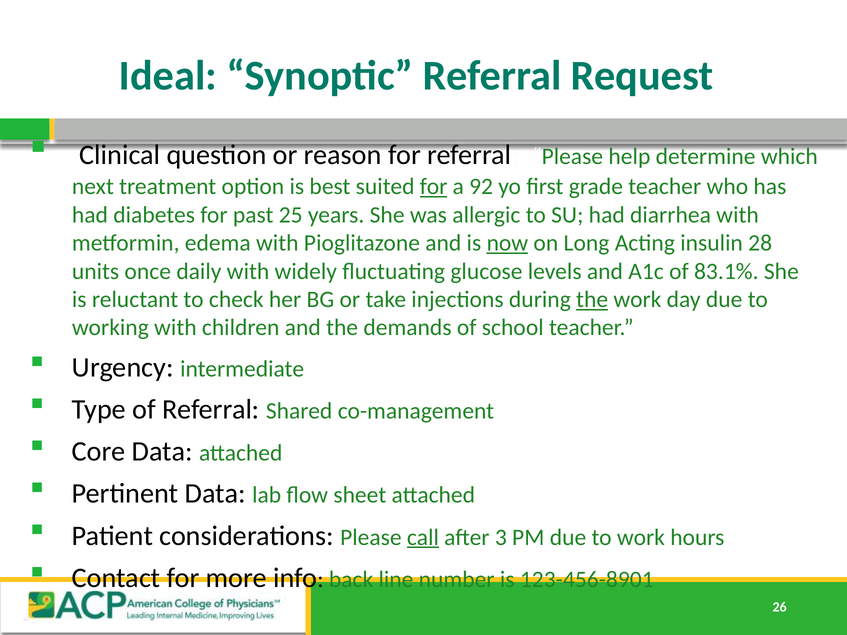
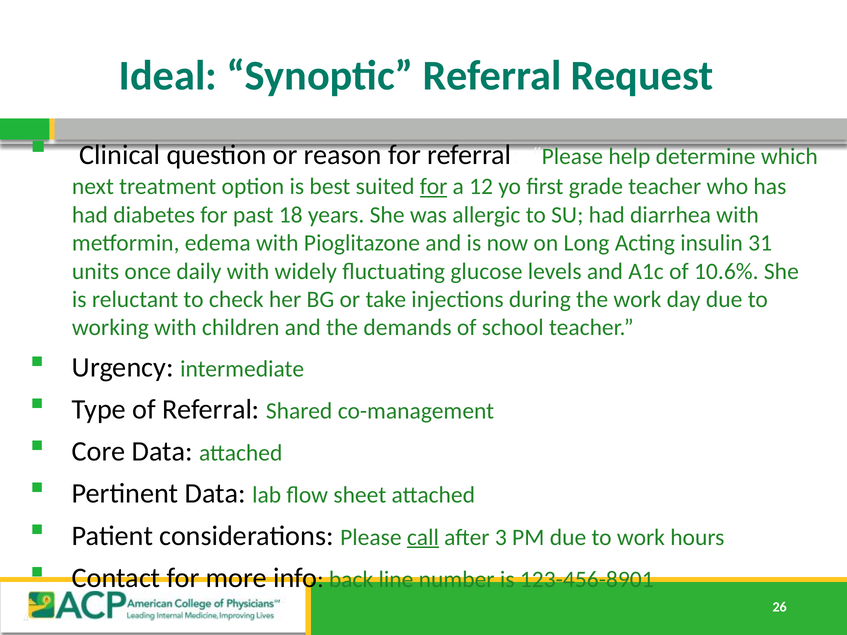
92: 92 -> 12 (481, 187)
25: 25 -> 18 (291, 215)
now underline: present -> none (507, 243)
28: 28 -> 31 (760, 243)
83.1%: 83.1% -> 10.6% (726, 271)
the underline: present -> none (592, 300)
